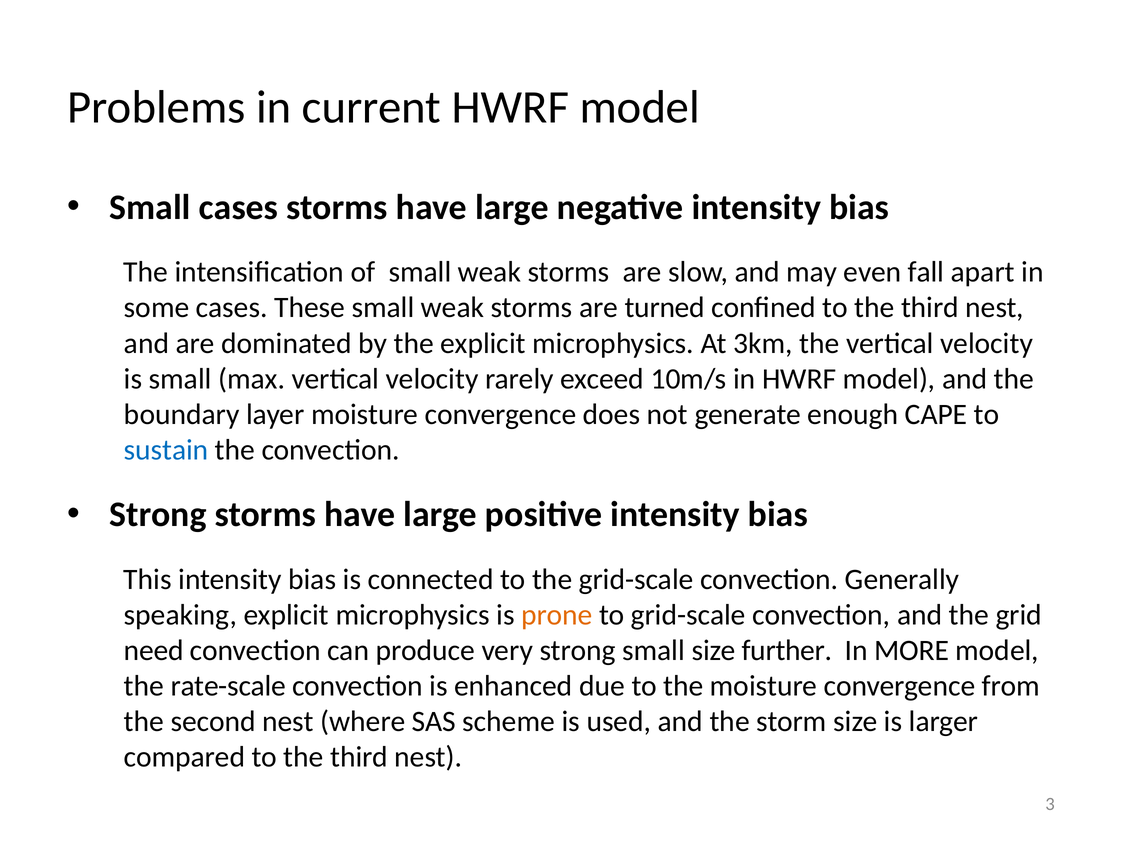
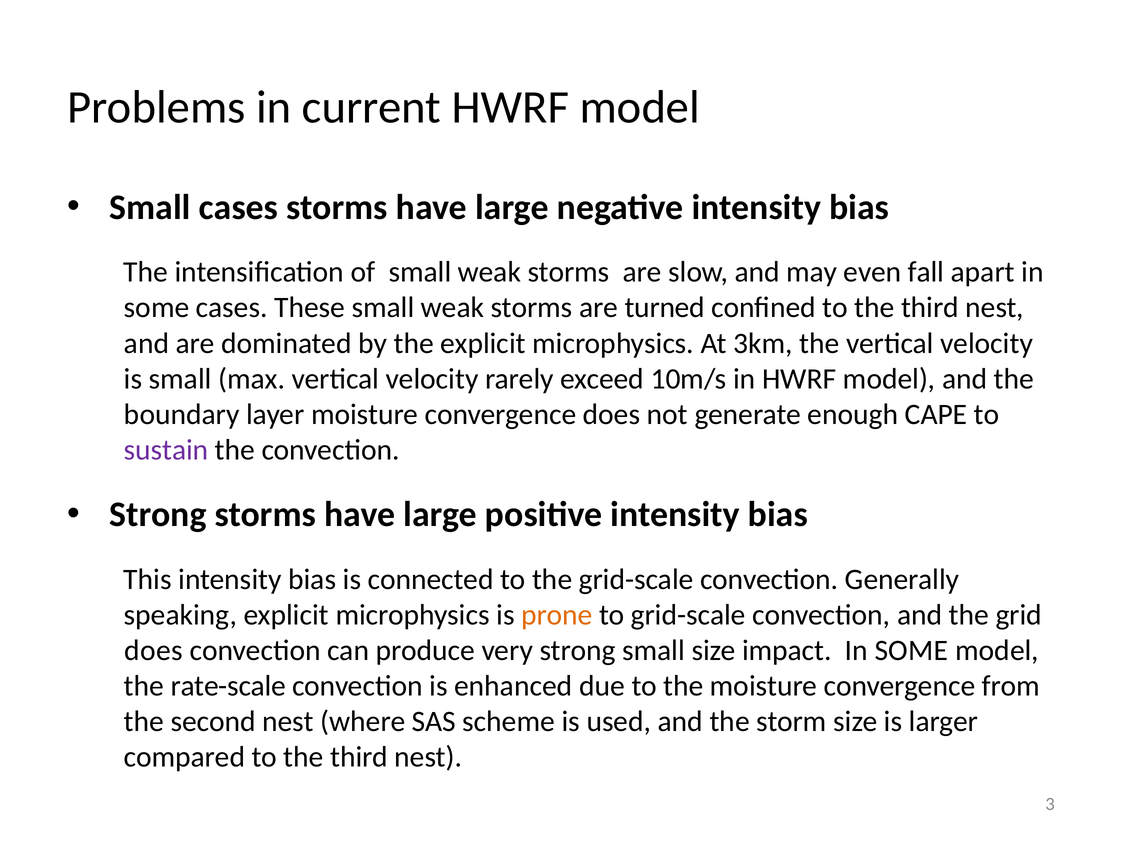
sustain colour: blue -> purple (166, 450)
need: need -> does (154, 650)
further: further -> impact (787, 650)
MORE: MORE -> SOME (911, 650)
